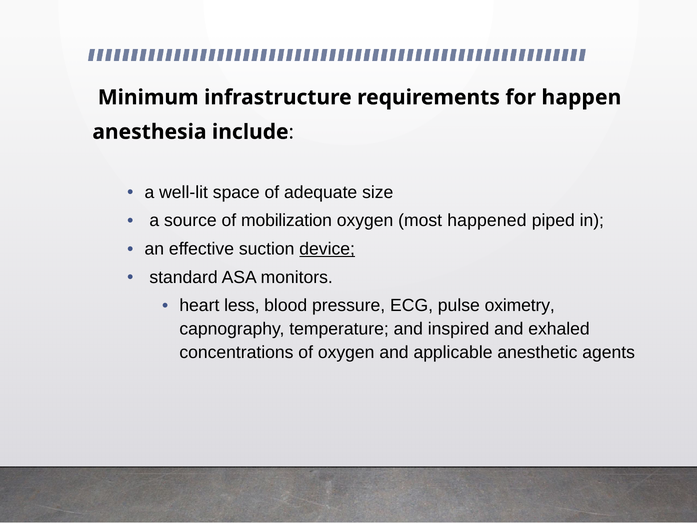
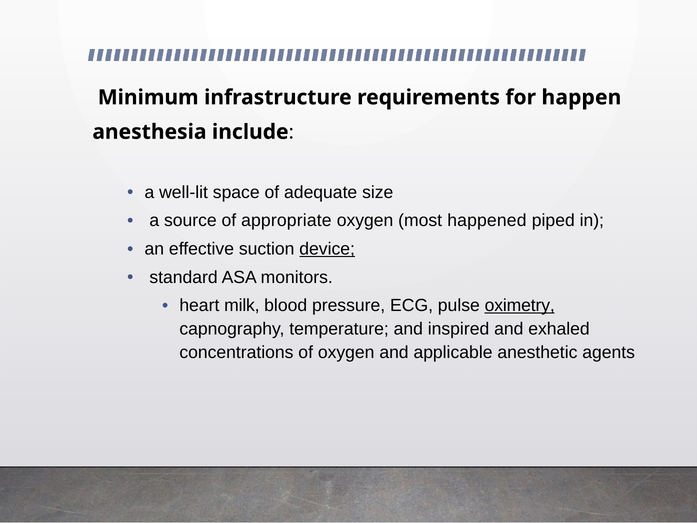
mobilization: mobilization -> appropriate (286, 220)
less: less -> milk (242, 305)
oximetry underline: none -> present (520, 305)
